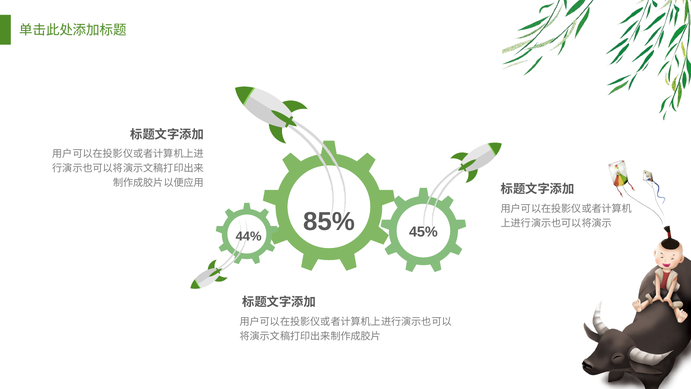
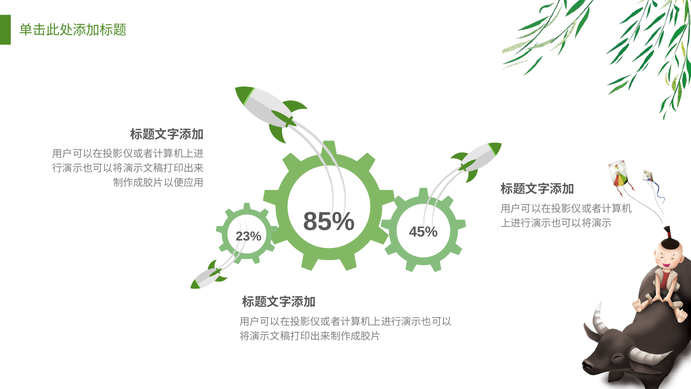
44%: 44% -> 23% (249, 236)
